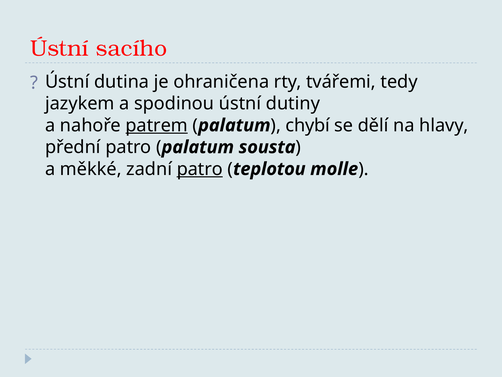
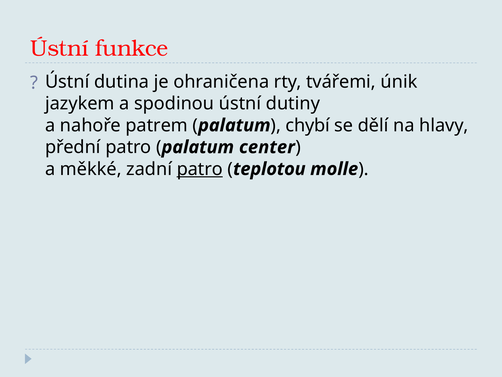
sacího: sacího -> funkce (132, 48)
tedy: tedy -> únik (399, 82)
patrem underline: present -> none (157, 125)
sousta: sousta -> center (267, 147)
